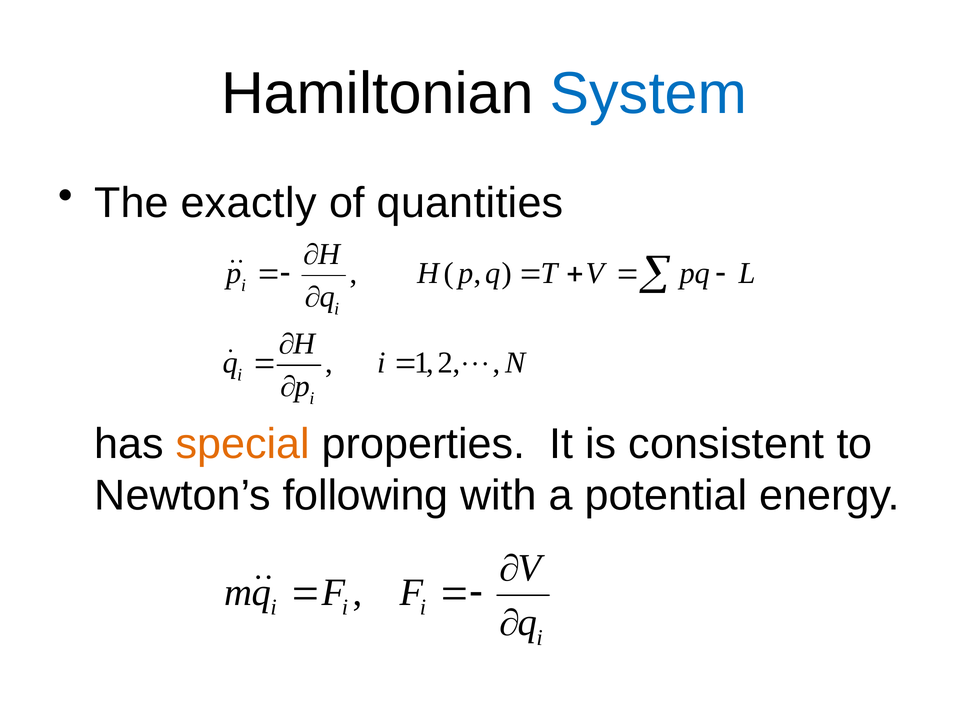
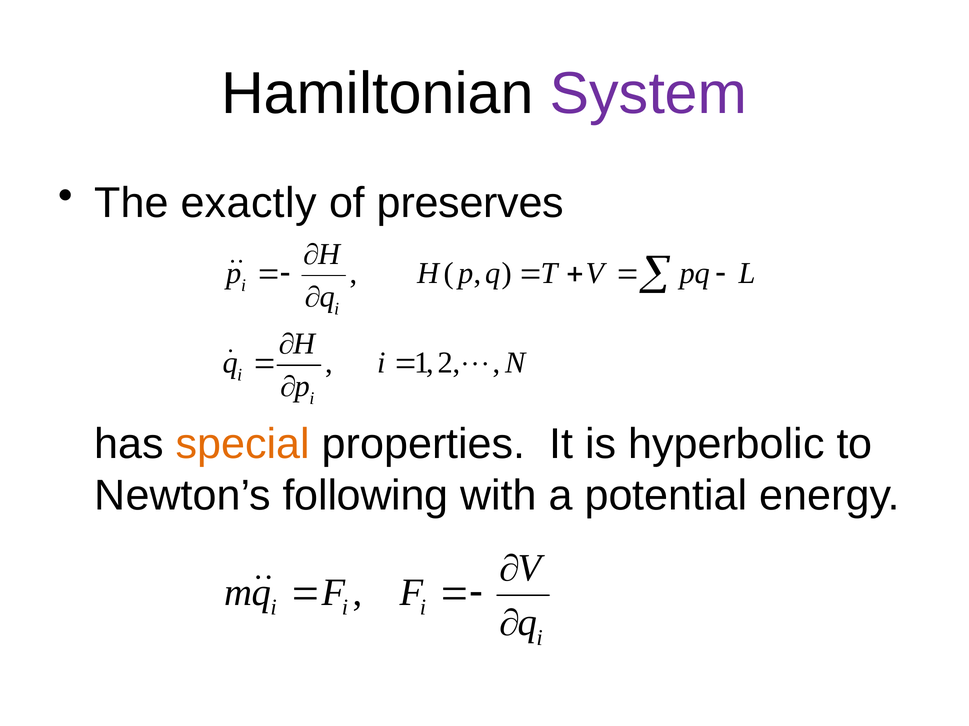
System colour: blue -> purple (649, 94)
quantities: quantities -> preserves (470, 203)
consistent: consistent -> hyperbolic (726, 445)
